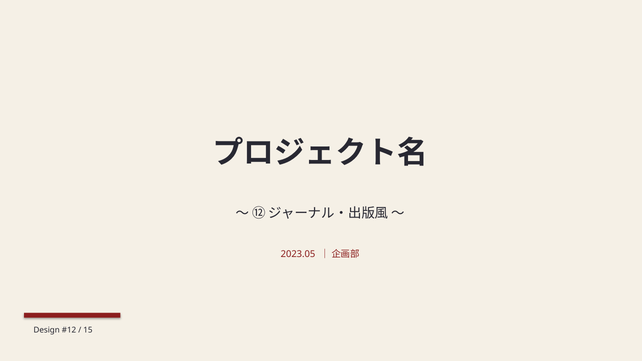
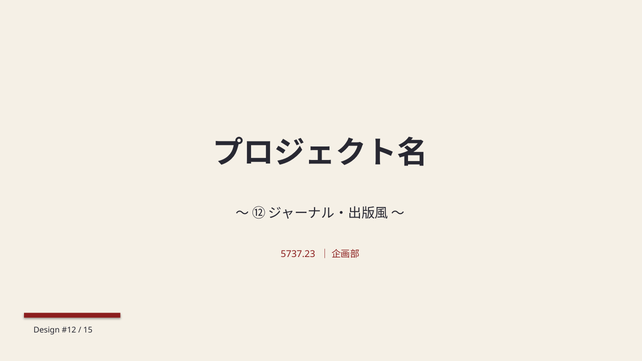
2023.05: 2023.05 -> 5737.23 (298, 254)
